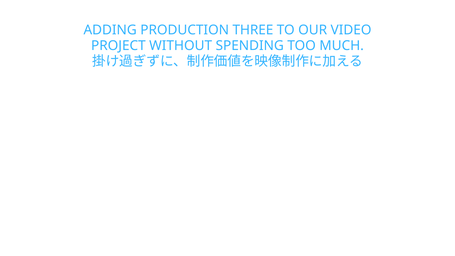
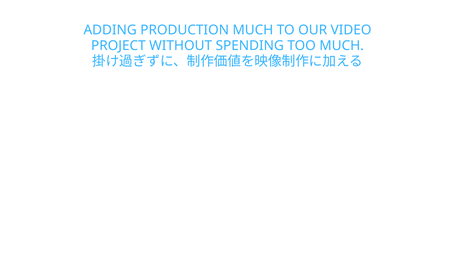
PRODUCTION THREE: THREE -> MUCH (253, 30)
